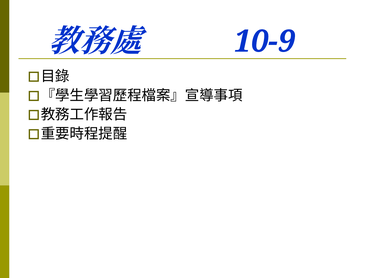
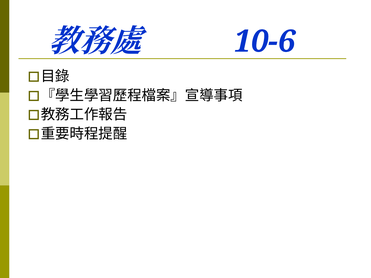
10-9: 10-9 -> 10-6 (264, 42)
